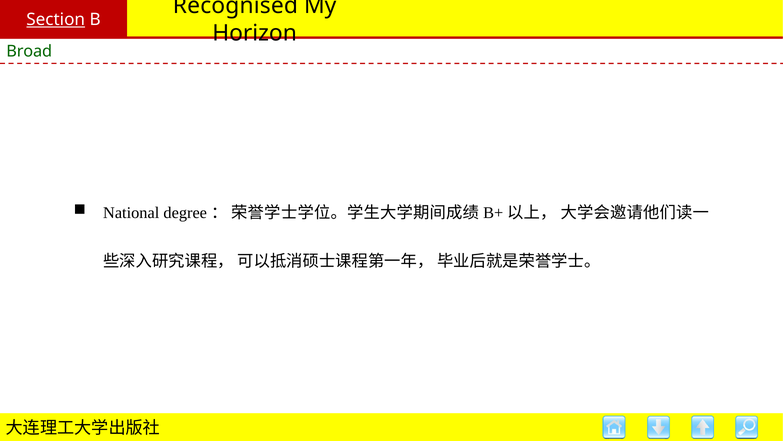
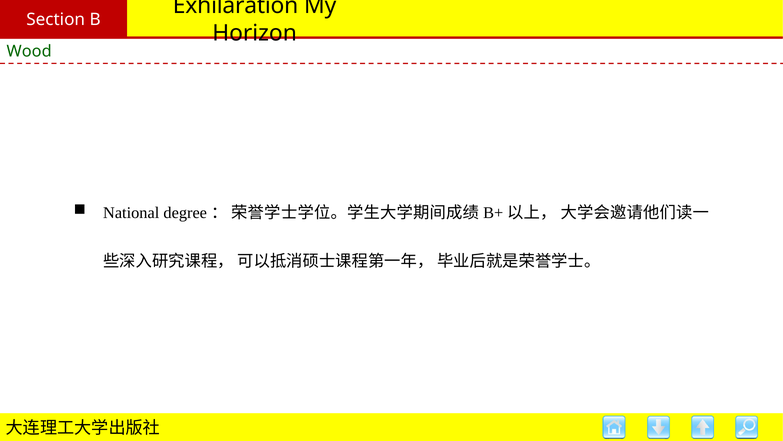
Recognised: Recognised -> Exhilaration (236, 6)
Section underline: present -> none (56, 20)
Broad: Broad -> Wood (29, 51)
